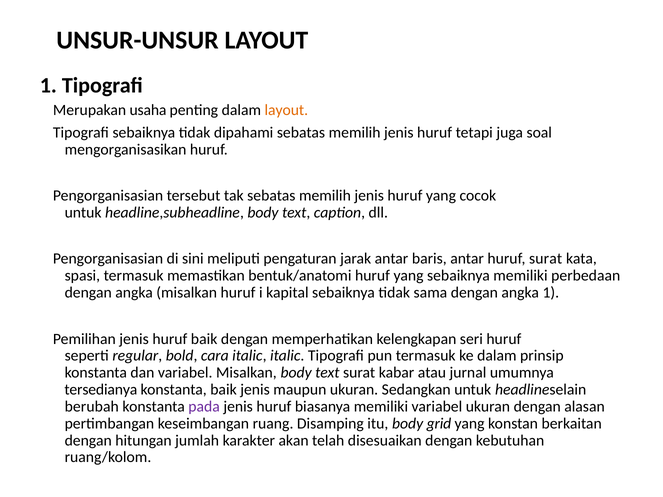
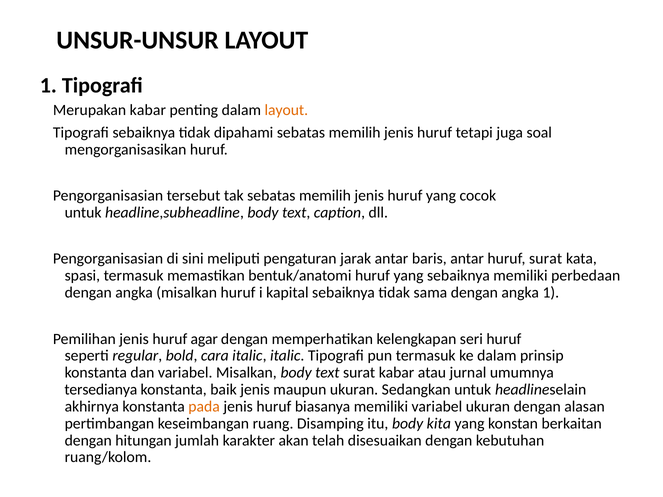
Merupakan usaha: usaha -> kabar (148, 110)
huruf baik: baik -> agar (204, 339)
berubah: berubah -> akhirnya (92, 407)
pada colour: purple -> orange (204, 407)
grid: grid -> kita (439, 424)
